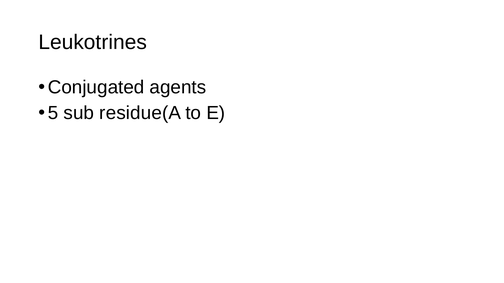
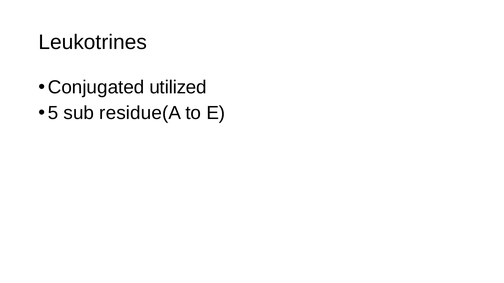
agents: agents -> utilized (178, 87)
